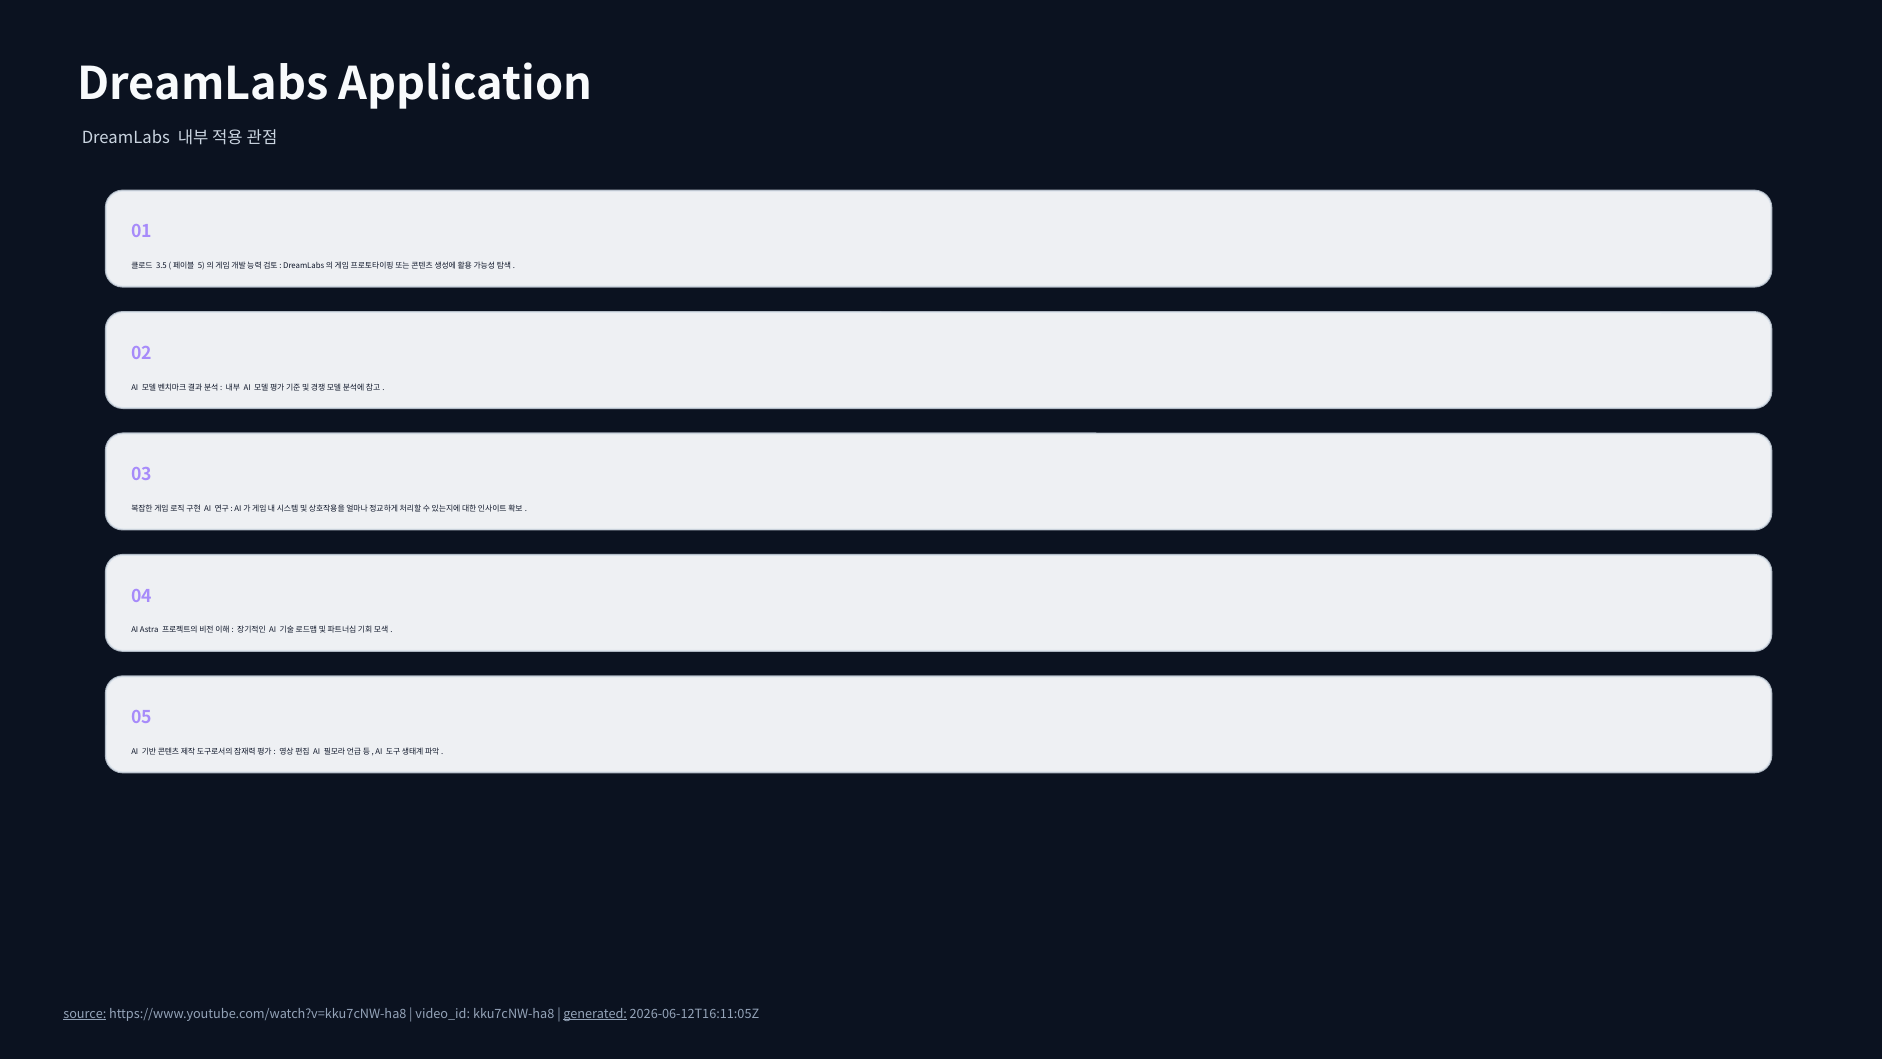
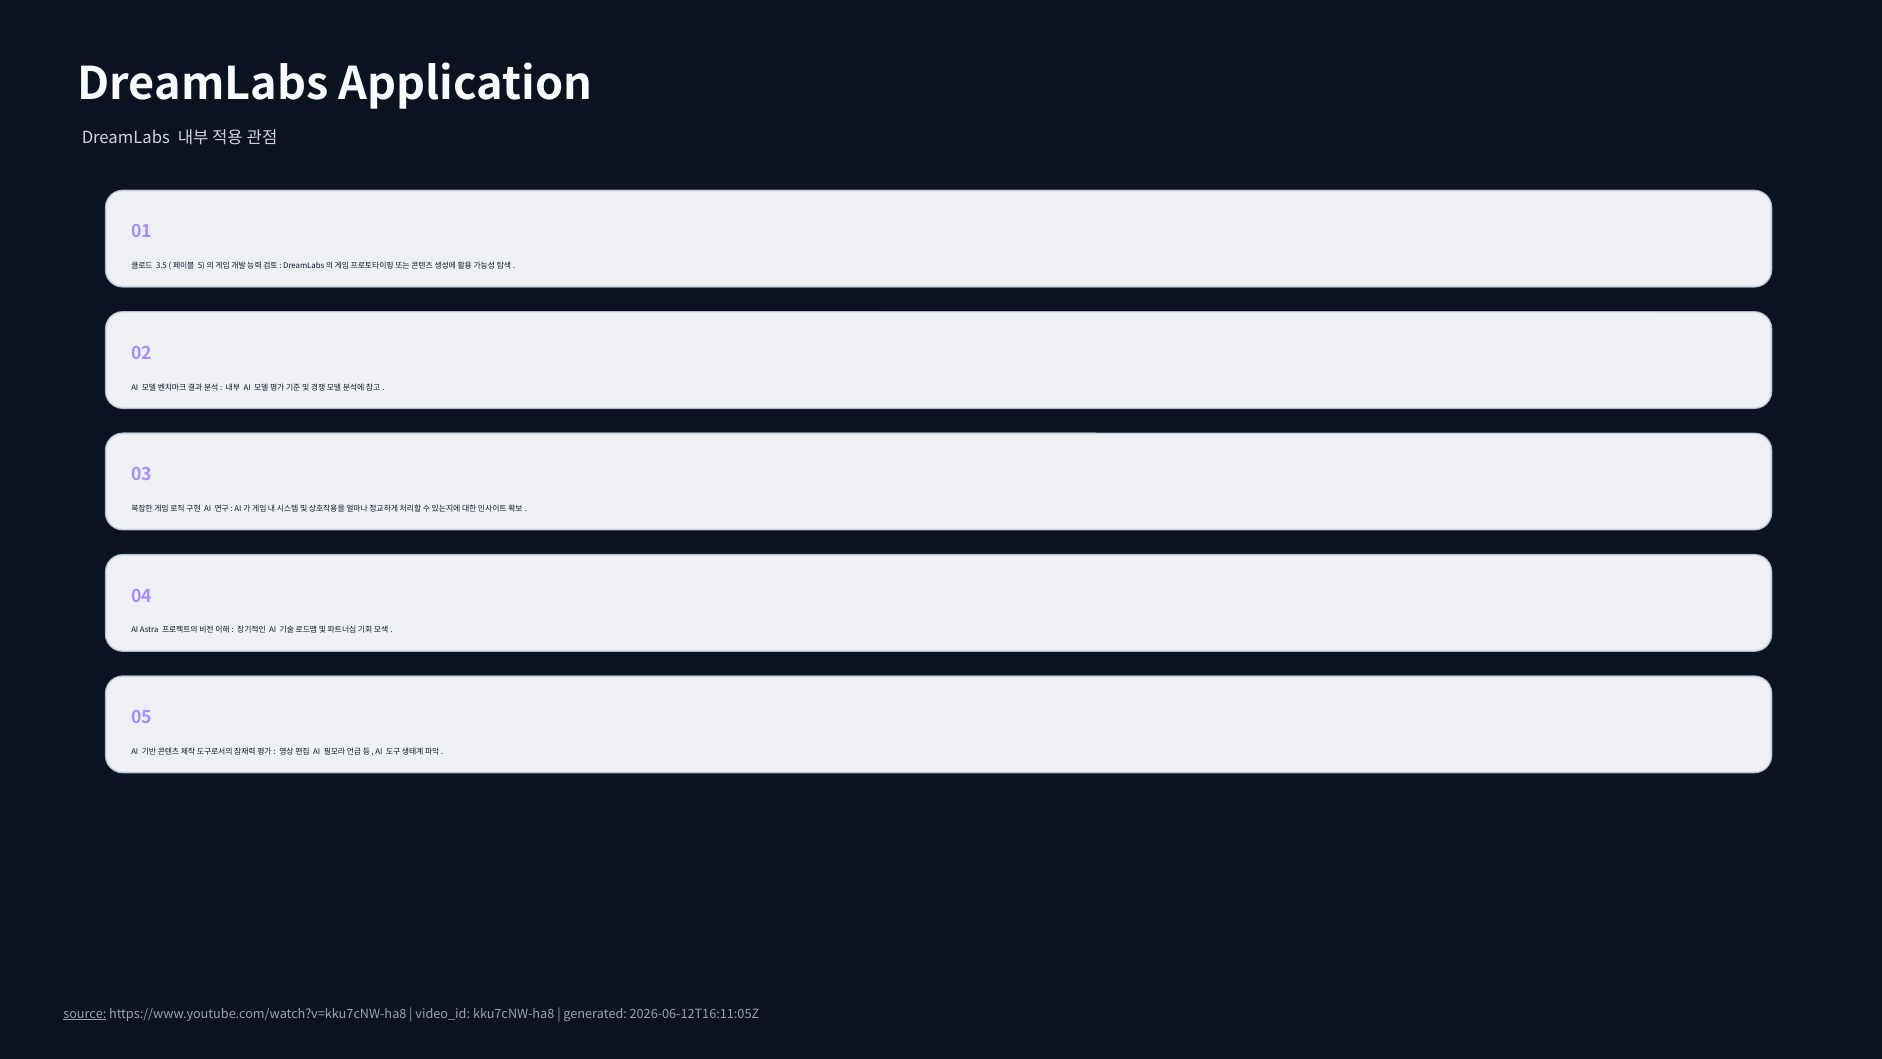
generated underline: present -> none (595, 1014)
